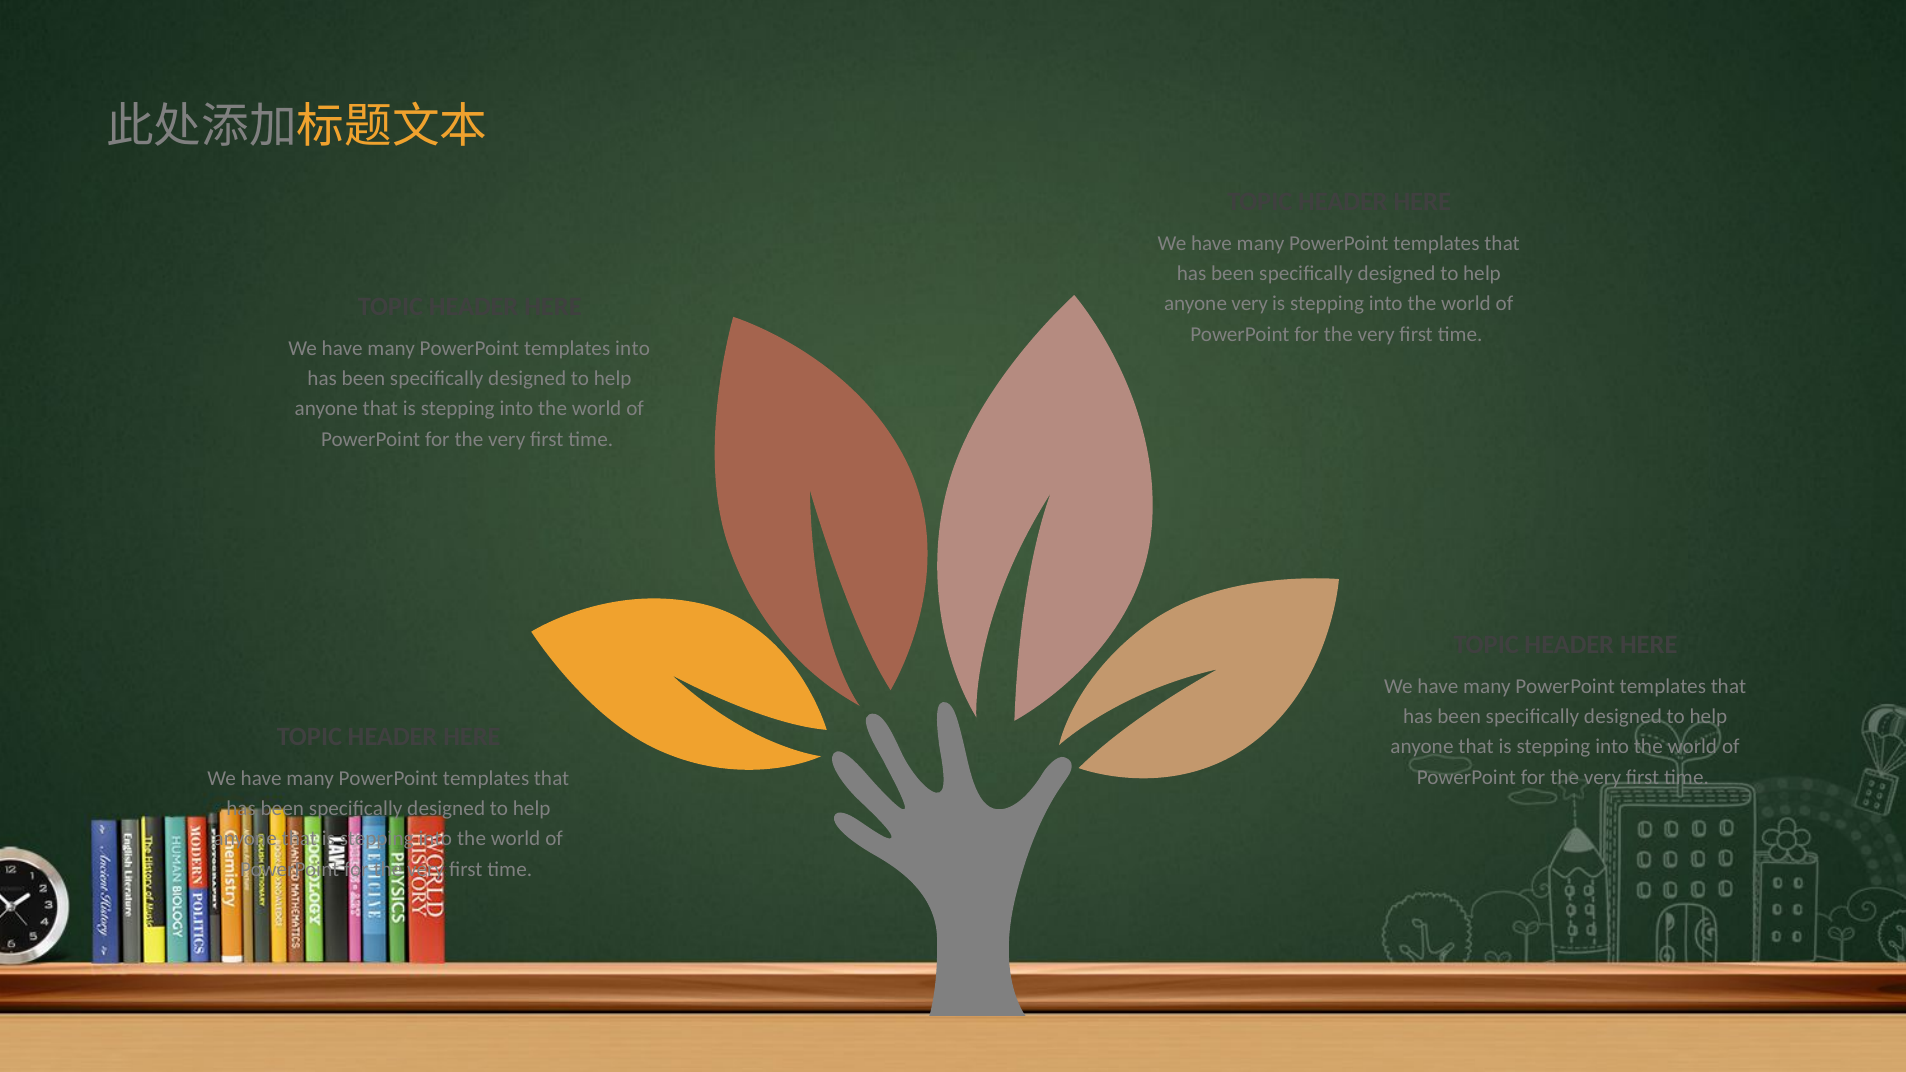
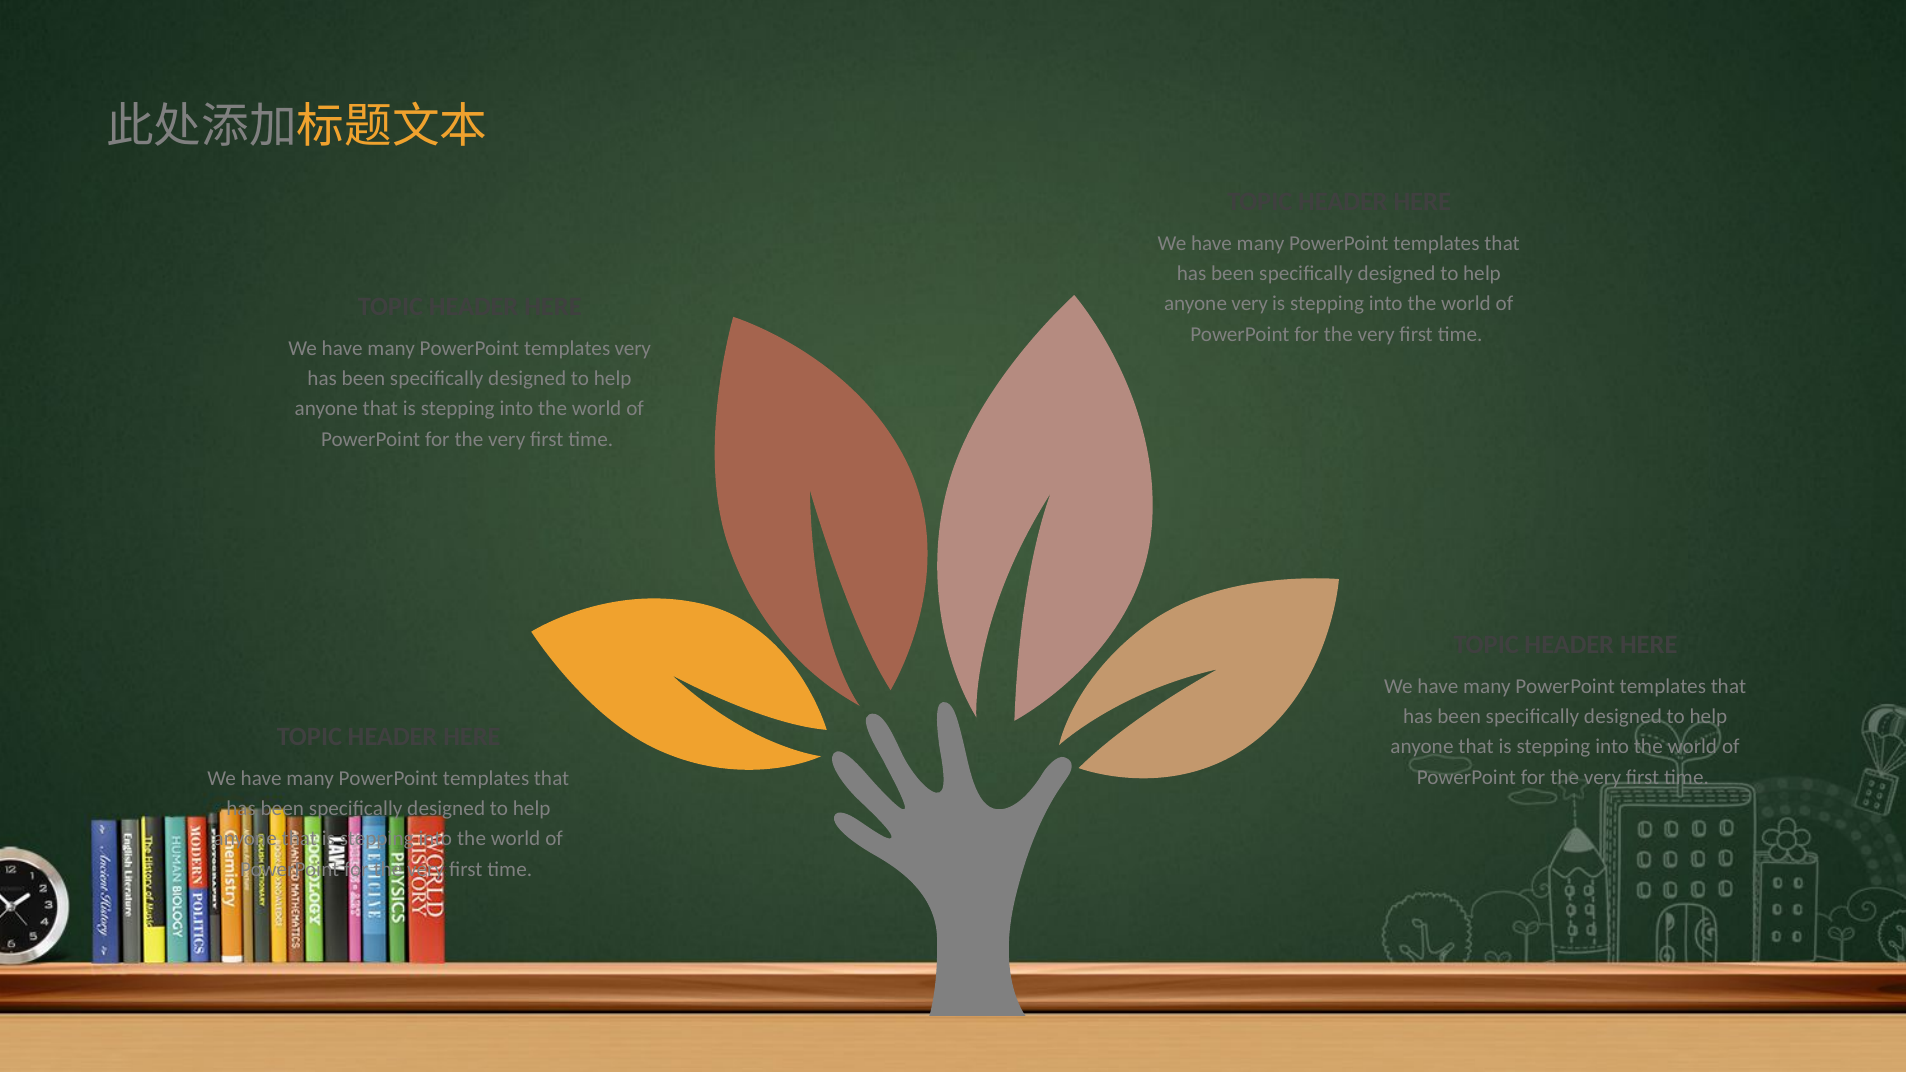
templates into: into -> very (633, 348)
